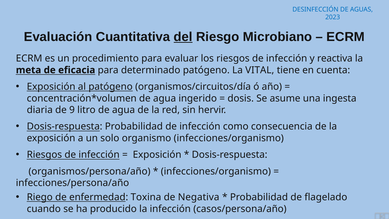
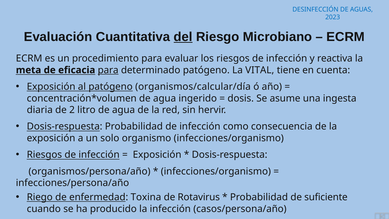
para underline: none -> present (108, 70)
organismos/circuitos/día: organismos/circuitos/día -> organismos/calcular/día (193, 87)
9: 9 -> 2 (72, 110)
Negativa: Negativa -> Rotavirus (199, 197)
flagelado: flagelado -> suficiente (326, 197)
